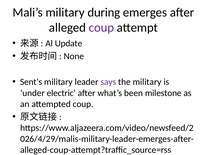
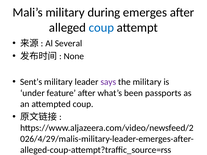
coup colour: purple -> blue (101, 28)
Update: Update -> Several (69, 43)
electric: electric -> feature (61, 93)
milestone: milestone -> passports (163, 93)
